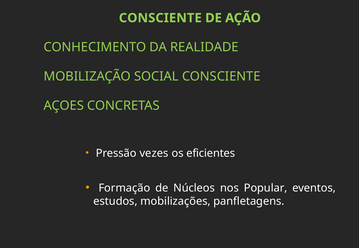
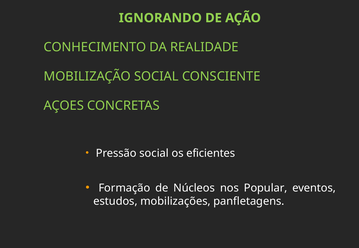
CONSCIENTE: CONSCIENTE -> IGNORANDO (160, 18)
Pressão vezes: vezes -> social (154, 154)
